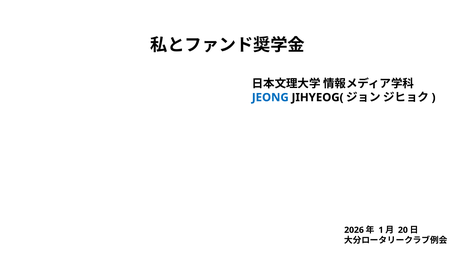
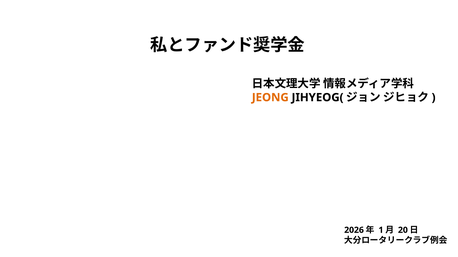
JEONG colour: blue -> orange (270, 98)
